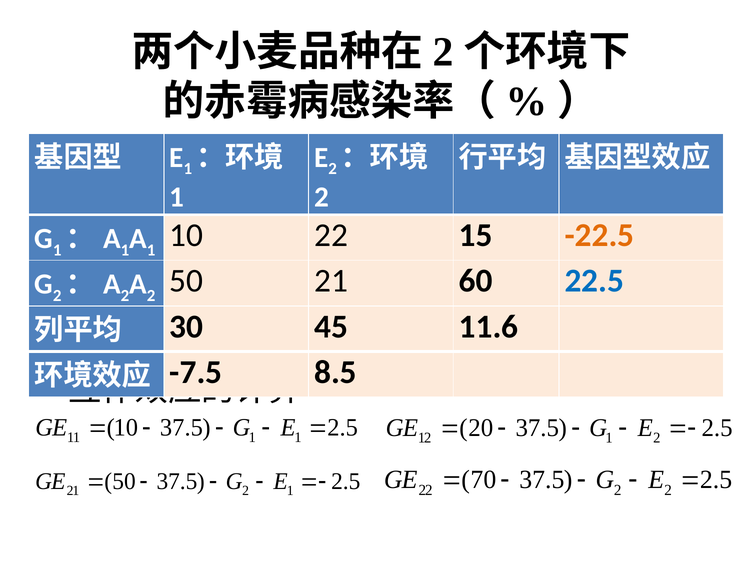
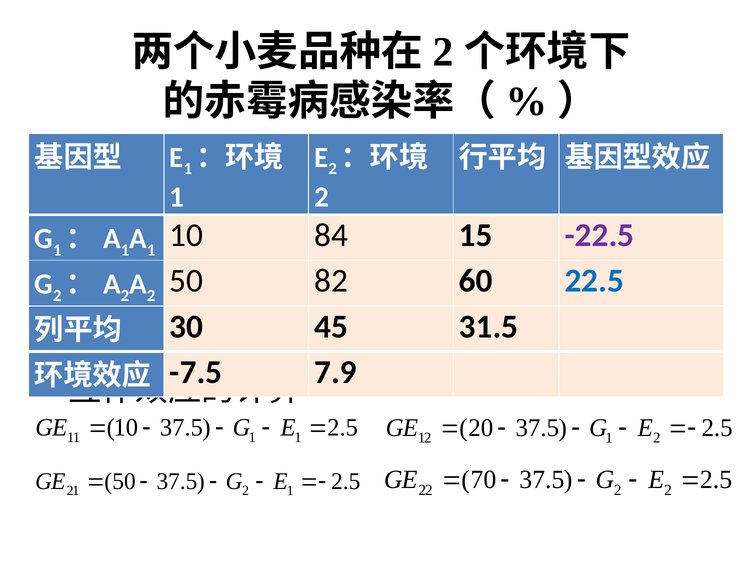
10 22: 22 -> 84 (331, 236)
-22.5 colour: orange -> purple (599, 236)
50 21: 21 -> 82 (331, 281)
11.6: 11.6 -> 31.5 (489, 327)
8.5: 8.5 -> 7.9 (335, 372)
